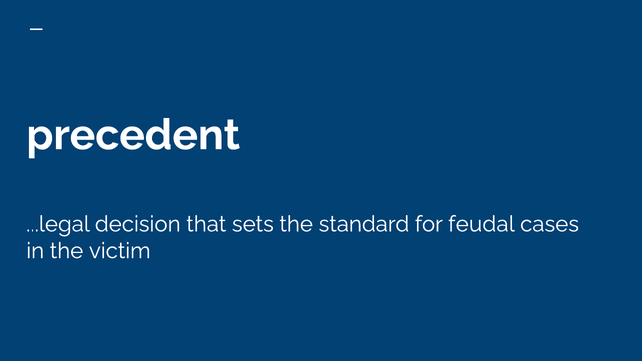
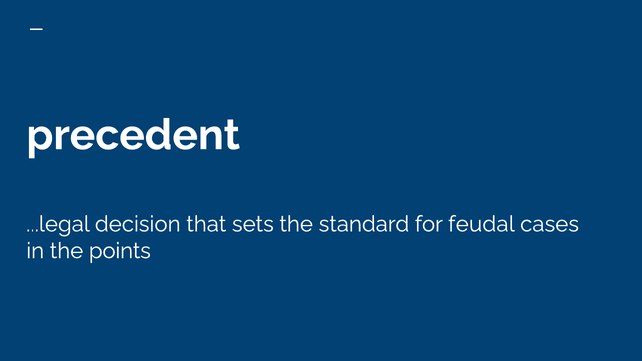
victim: victim -> points (120, 251)
